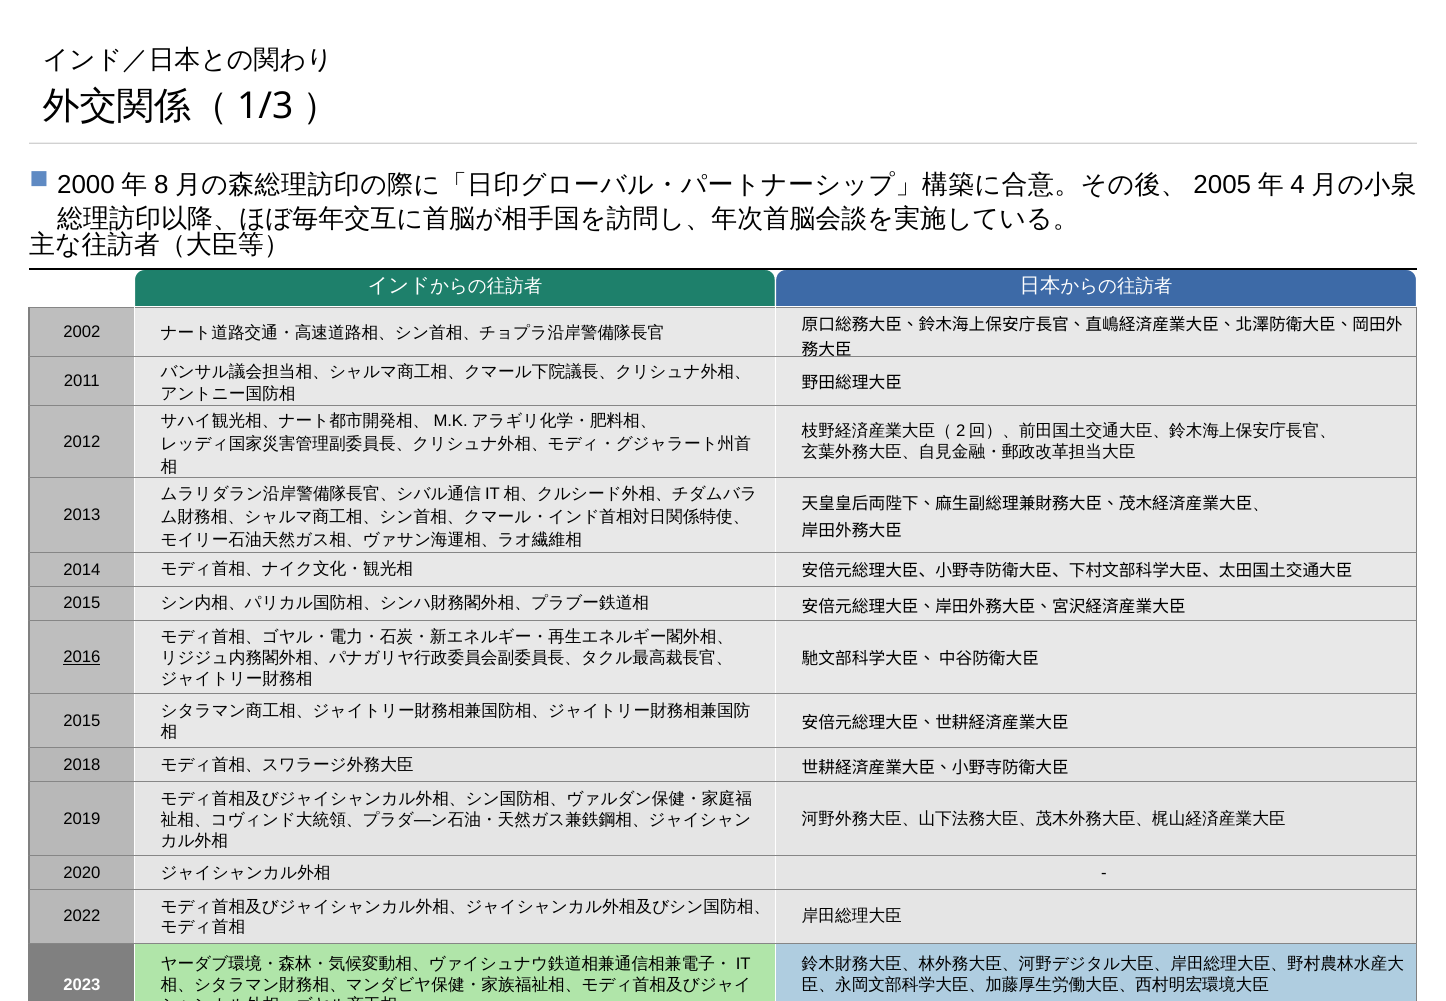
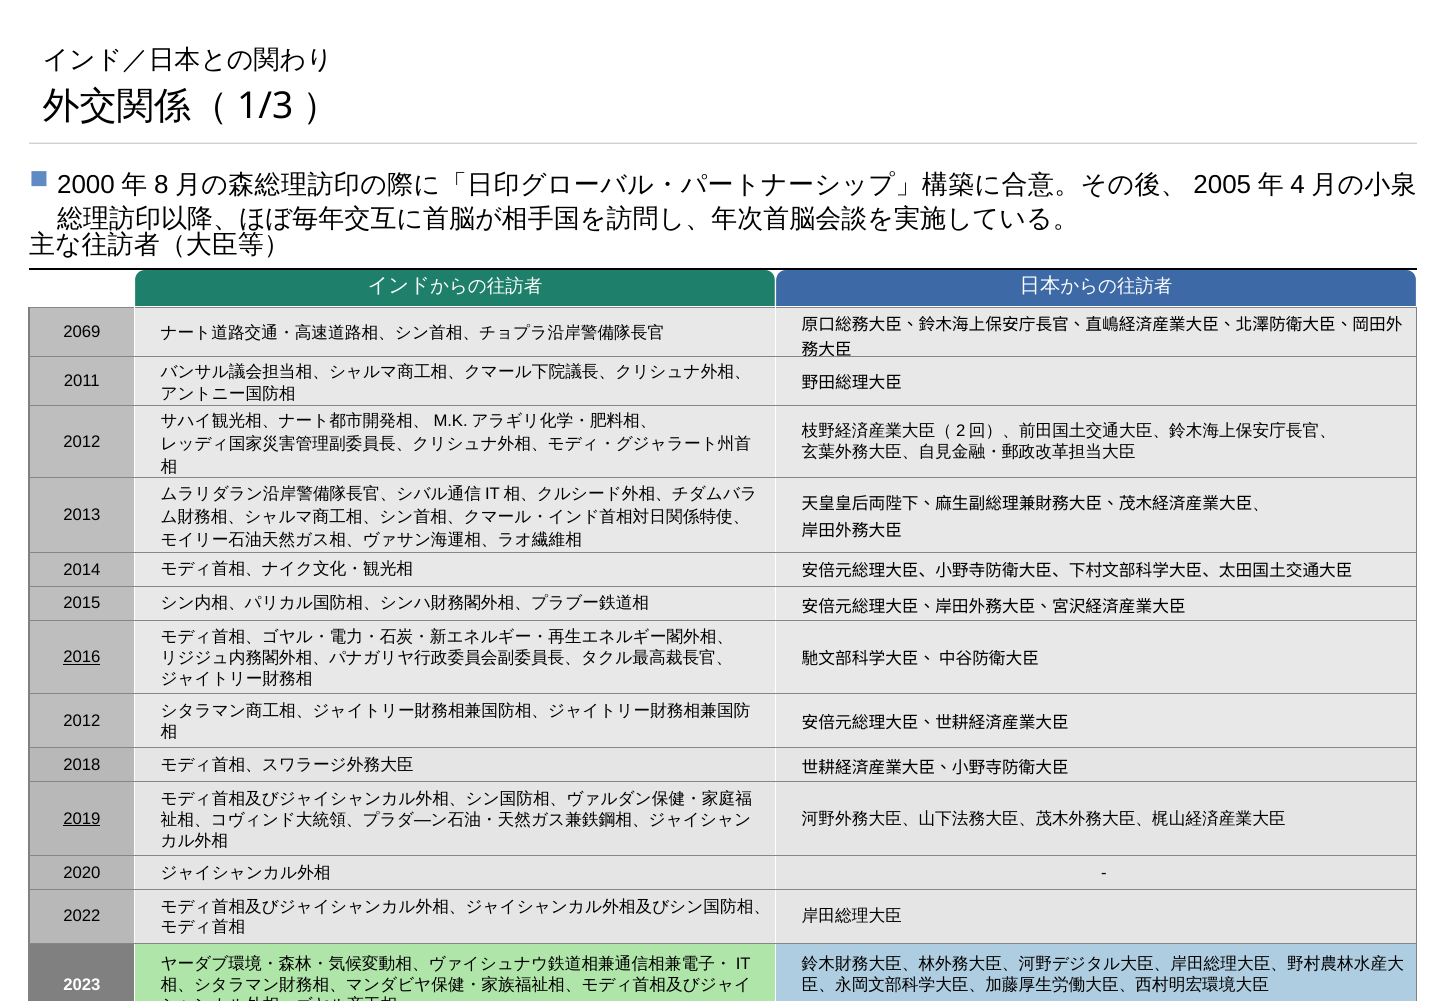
2002: 2002 -> 2069 (82, 332)
2015: 2015 -> 2012 (82, 721)
2019 underline: none -> present (82, 819)
